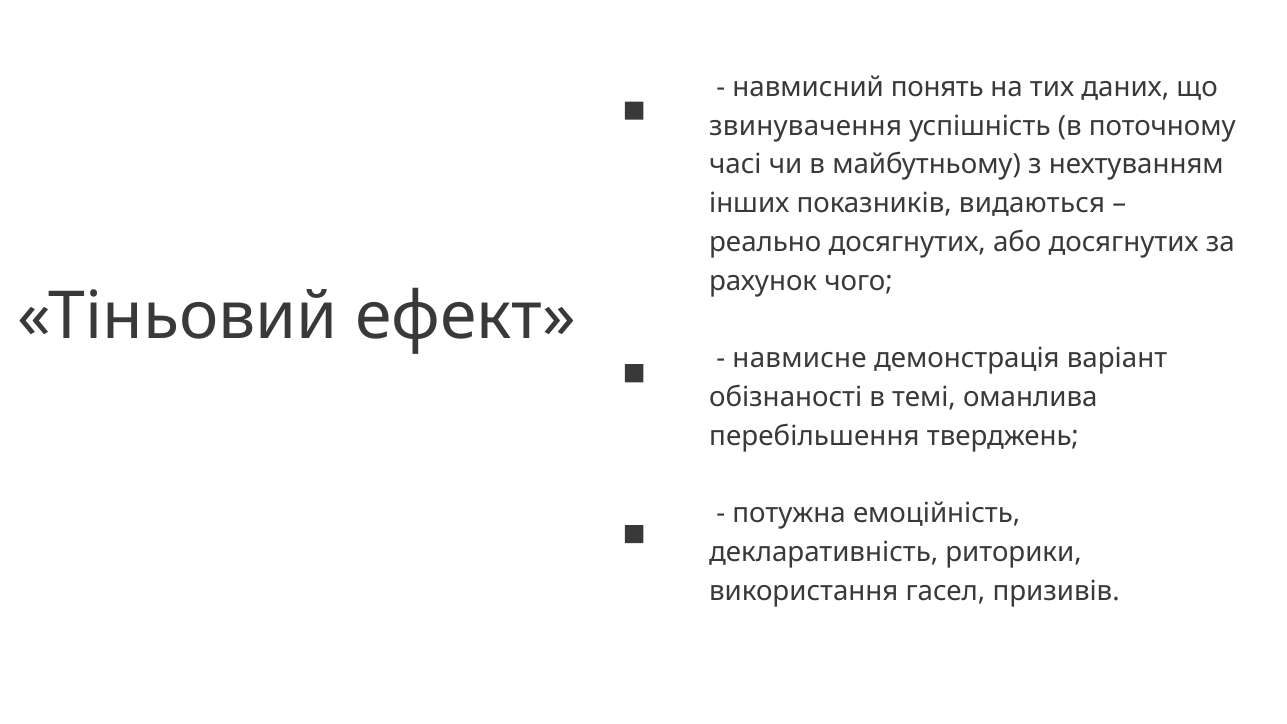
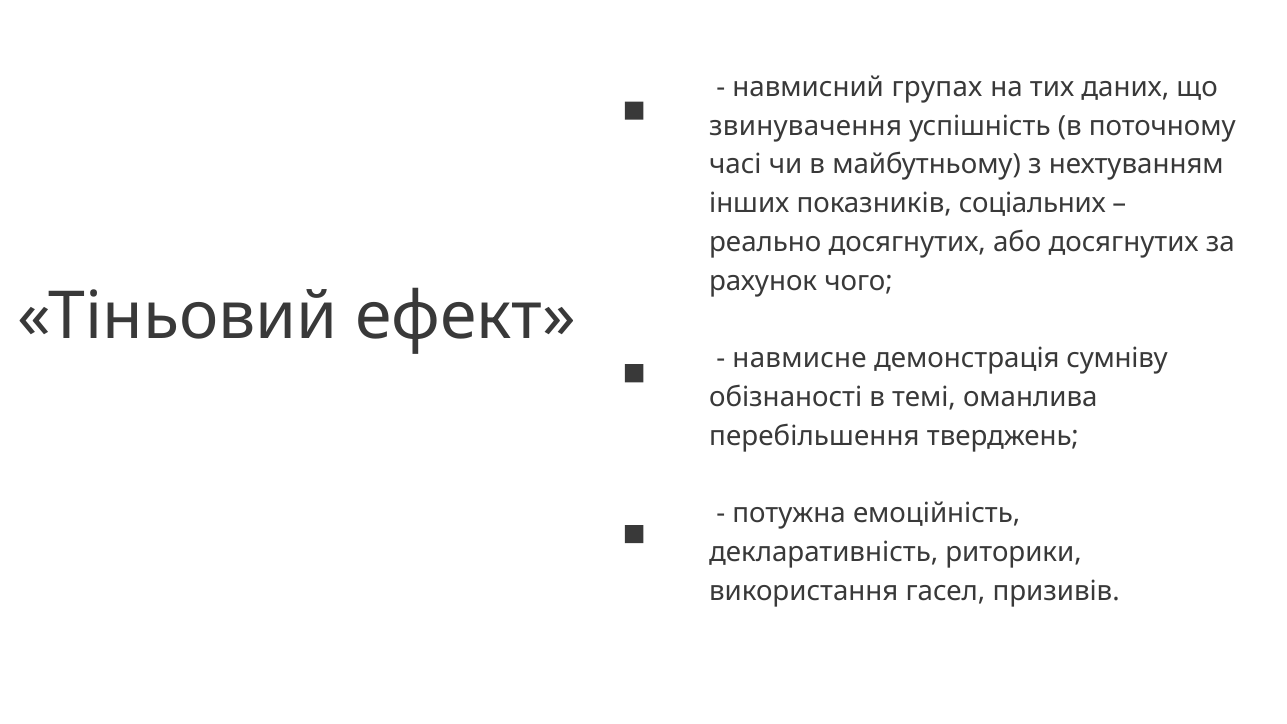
понять: понять -> групах (937, 87)
видаються: видаються -> соціальних (1032, 203)
варіант: варіант -> сумніву (1117, 359)
